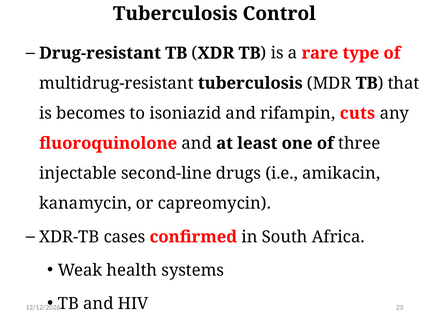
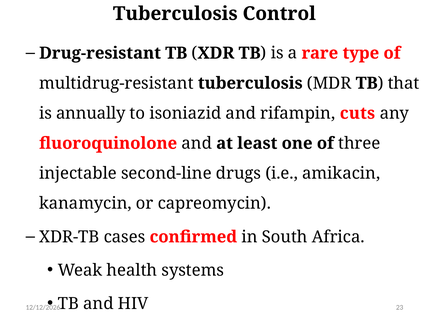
becomes: becomes -> annually (91, 113)
